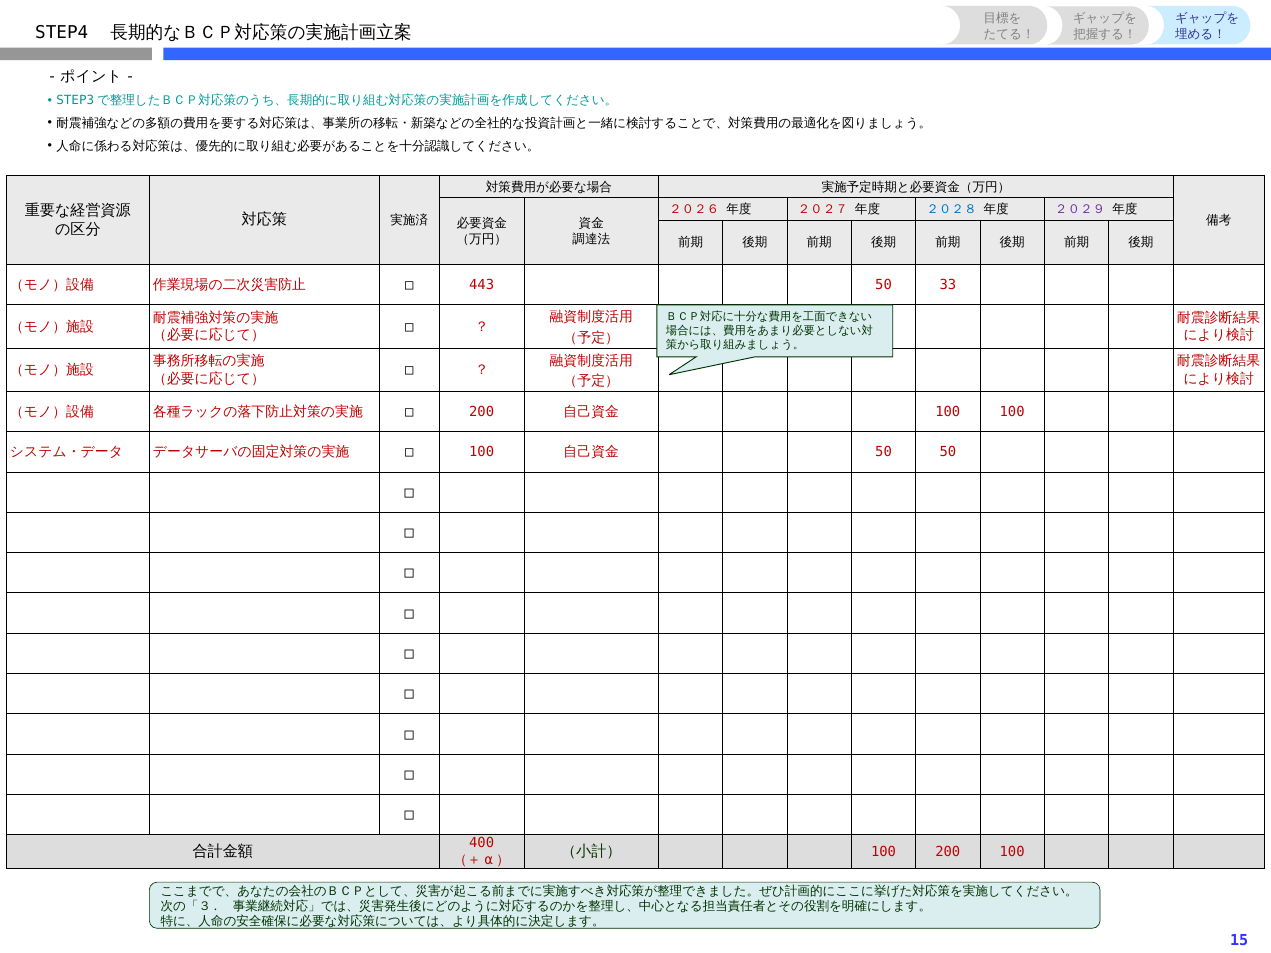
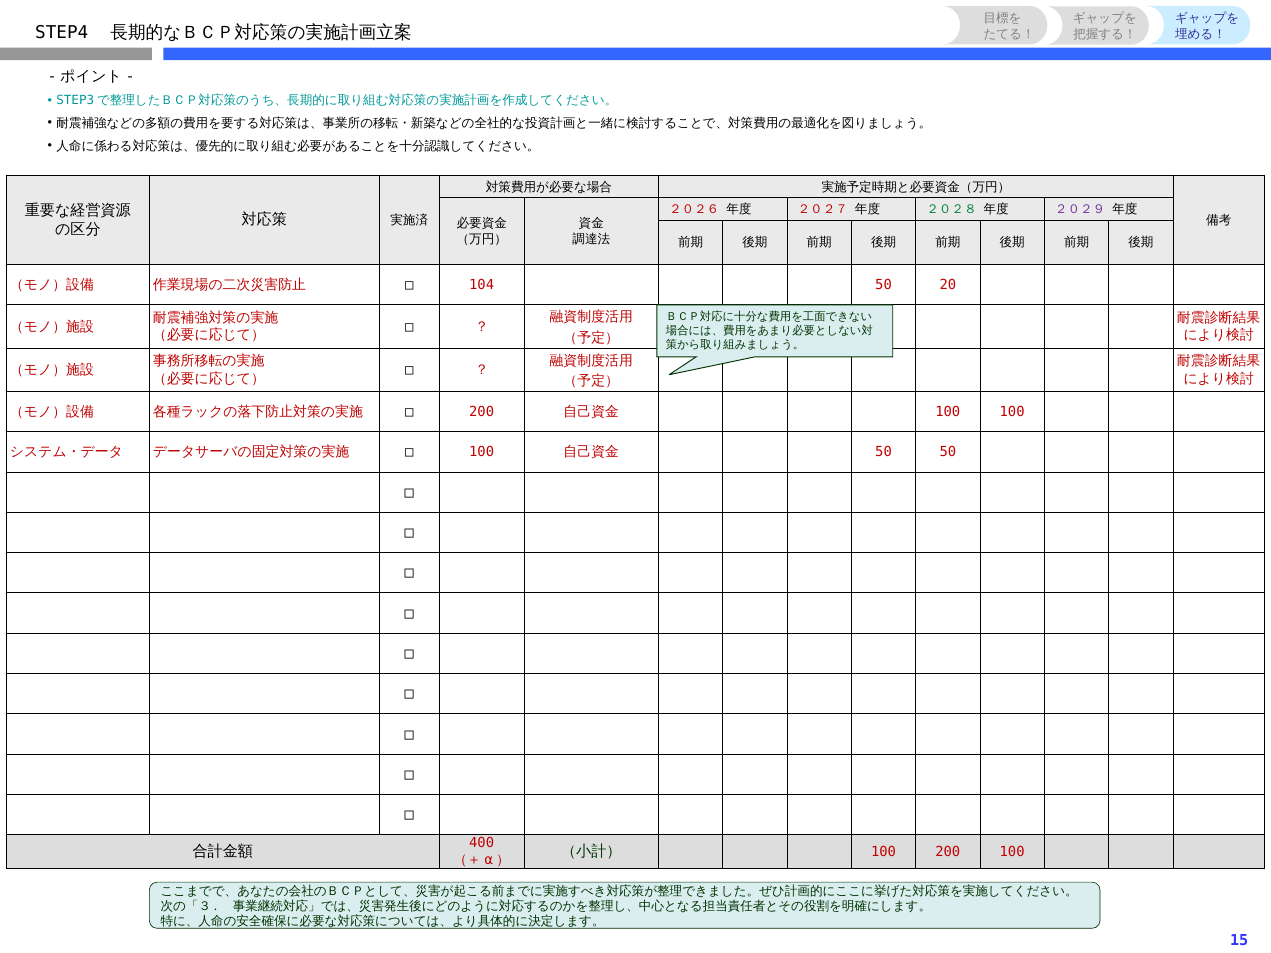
２０２８ colour: blue -> green (951, 209)
443: 443 -> 104 (482, 285)
33: 33 -> 20 (948, 285)
